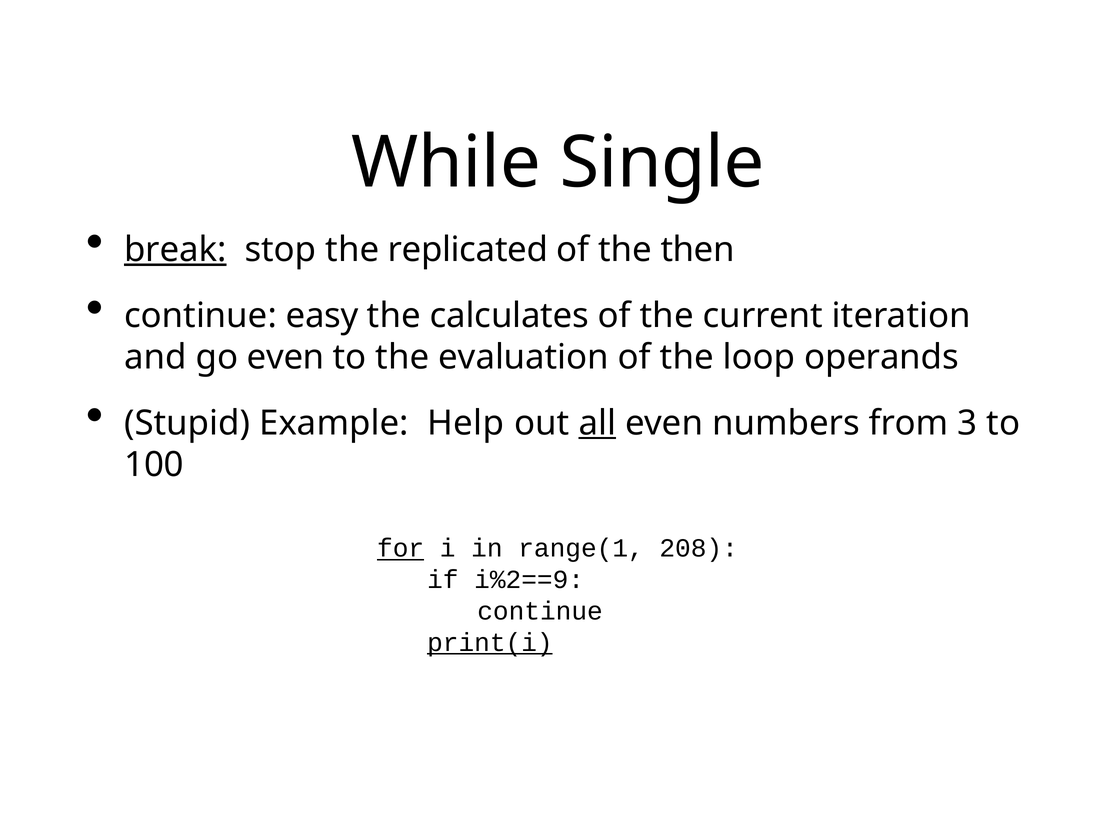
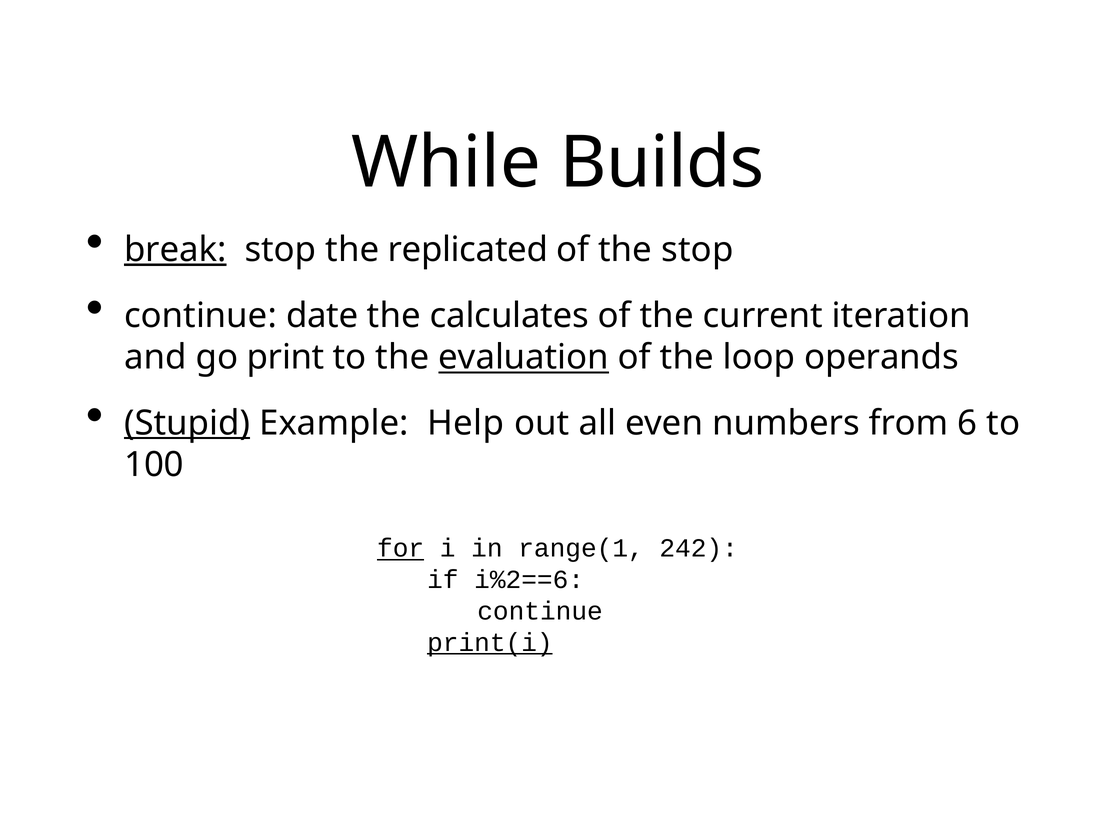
Single: Single -> Builds (662, 163)
the then: then -> stop (697, 250)
easy: easy -> date (322, 316)
go even: even -> print (286, 357)
evaluation underline: none -> present (524, 357)
Stupid underline: none -> present (187, 423)
all underline: present -> none (597, 423)
3: 3 -> 6 (967, 423)
208: 208 -> 242 (699, 549)
i%2==9: i%2==9 -> i%2==6 (529, 580)
